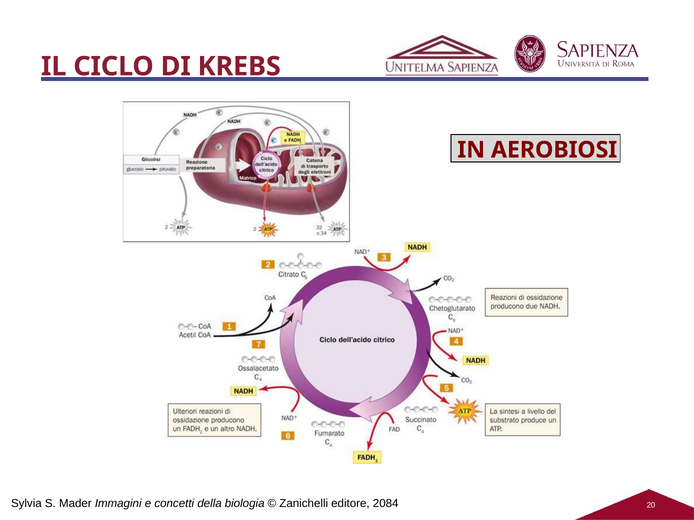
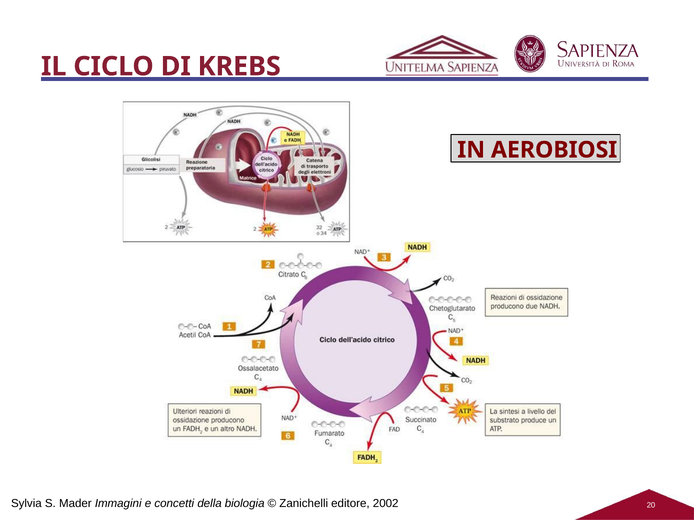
2084: 2084 -> 2002 (386, 504)
